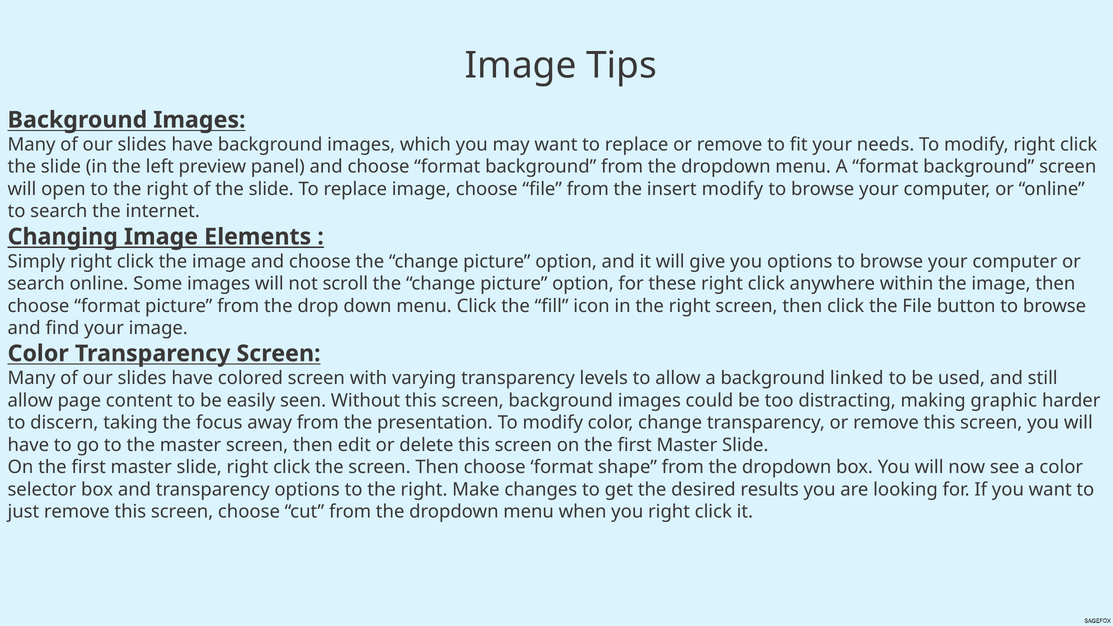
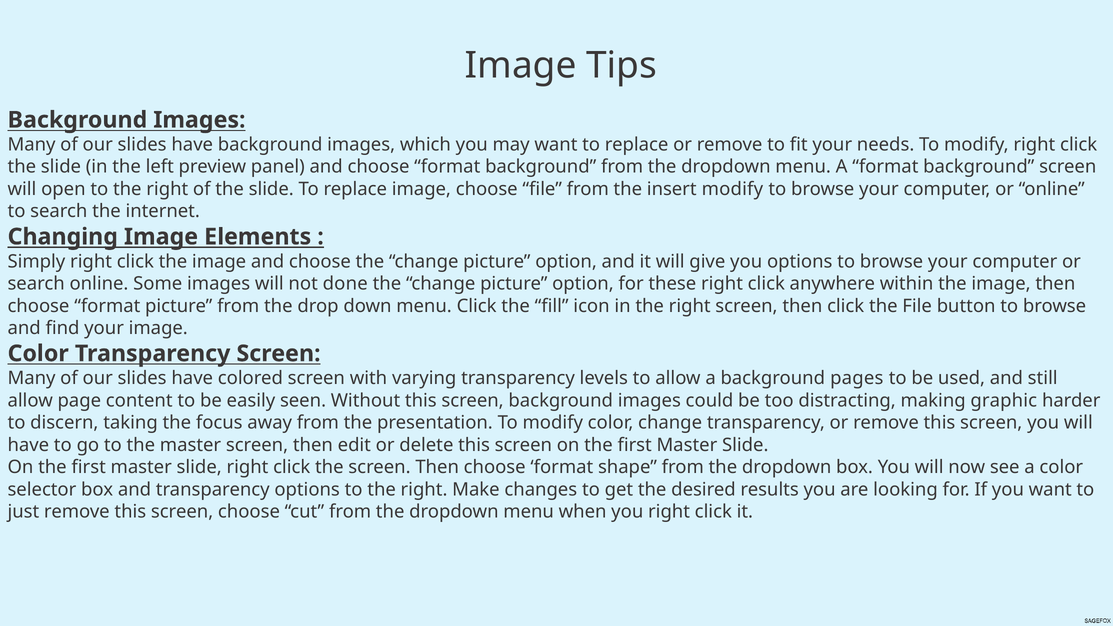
scroll: scroll -> done (345, 284)
linked: linked -> pages (857, 378)
